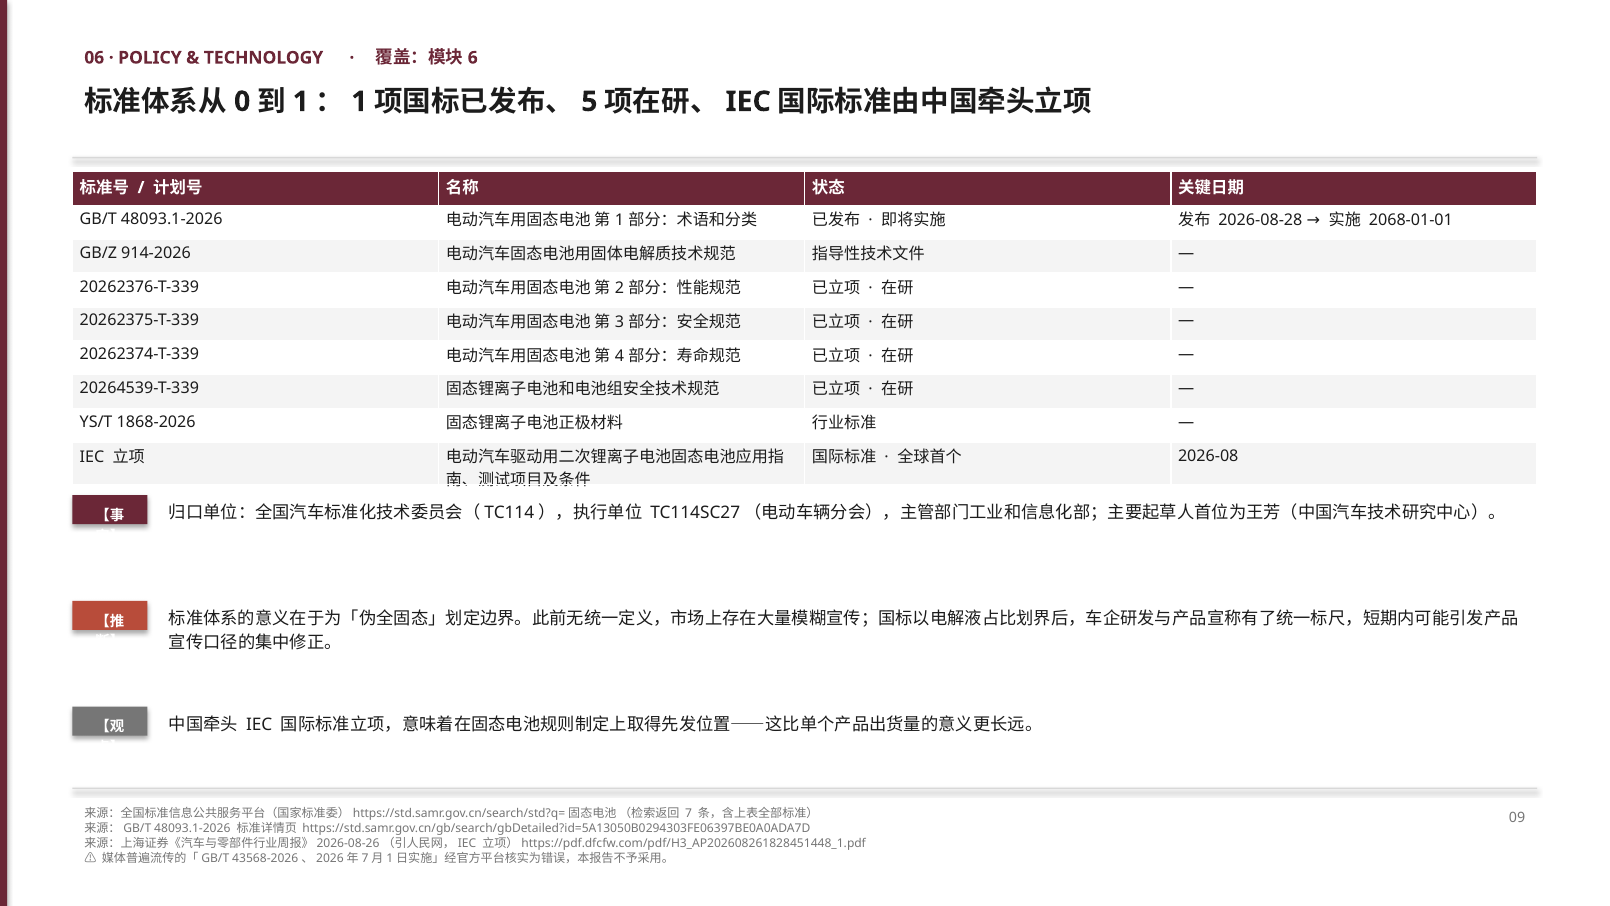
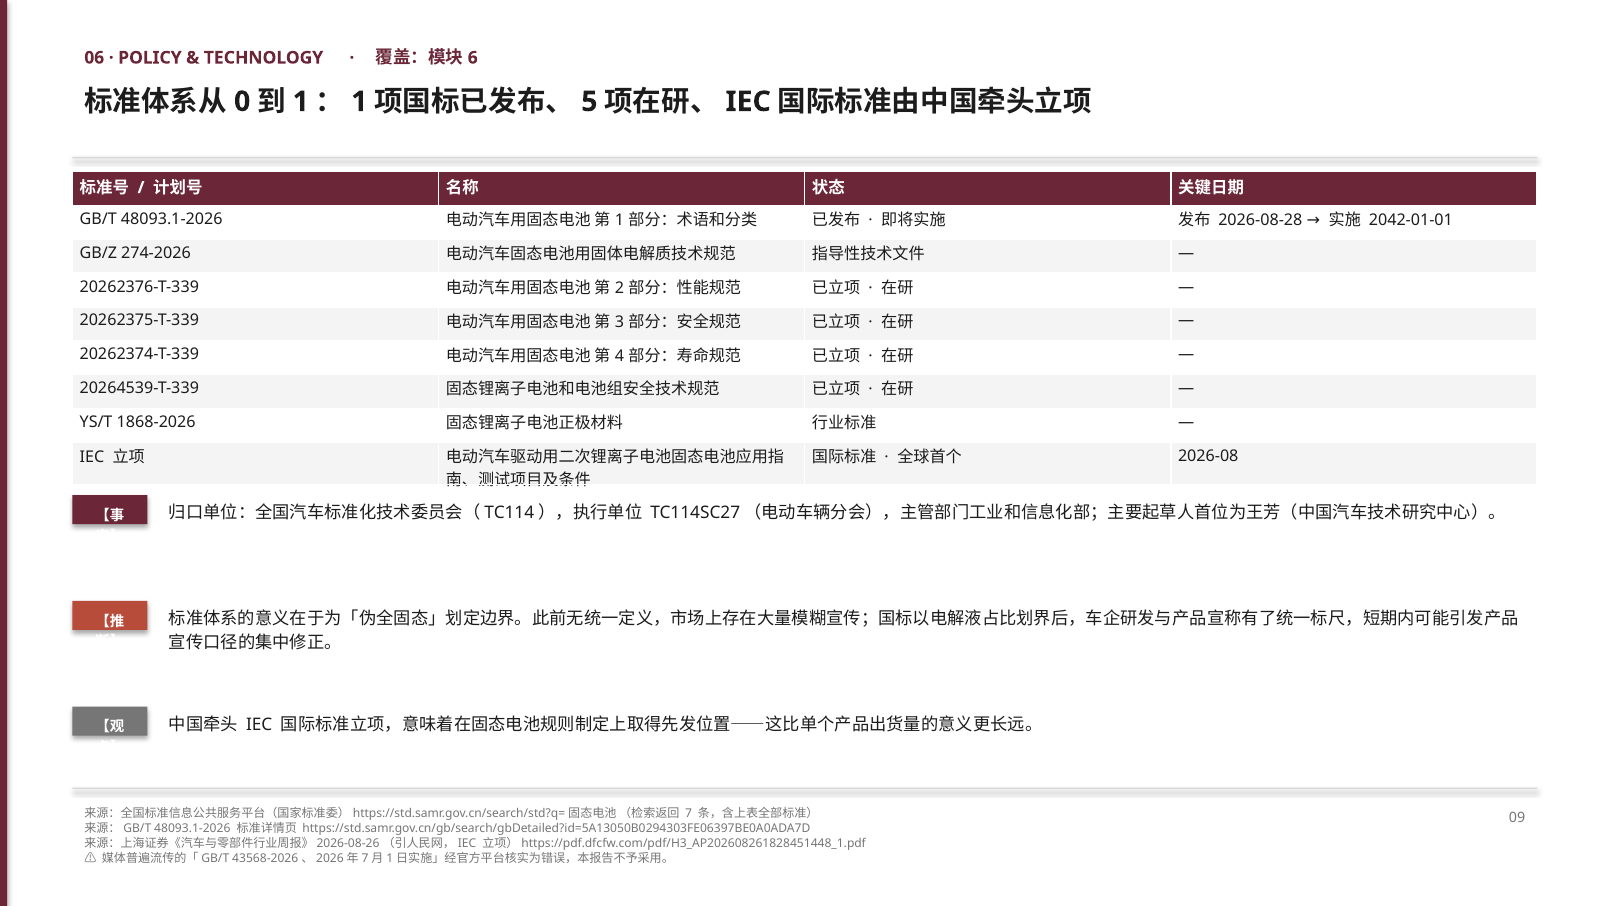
2068-01-01: 2068-01-01 -> 2042-01-01 (1411, 220)
914-2026: 914-2026 -> 274-2026 (156, 253)
